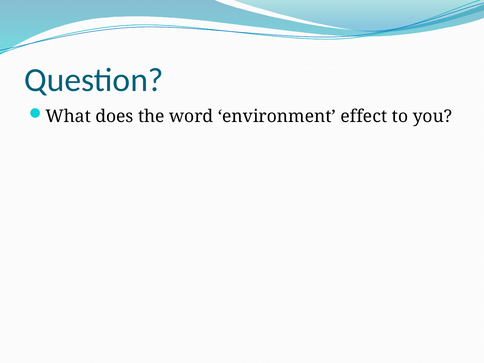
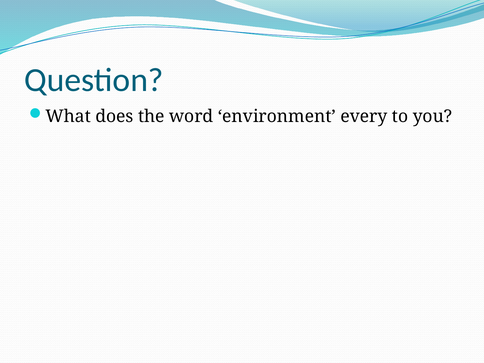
effect: effect -> every (364, 117)
